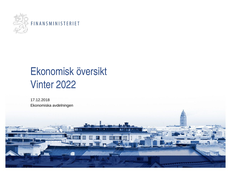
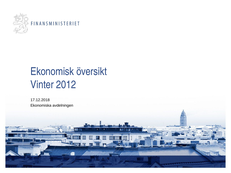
2022: 2022 -> 2012 (66, 85)
